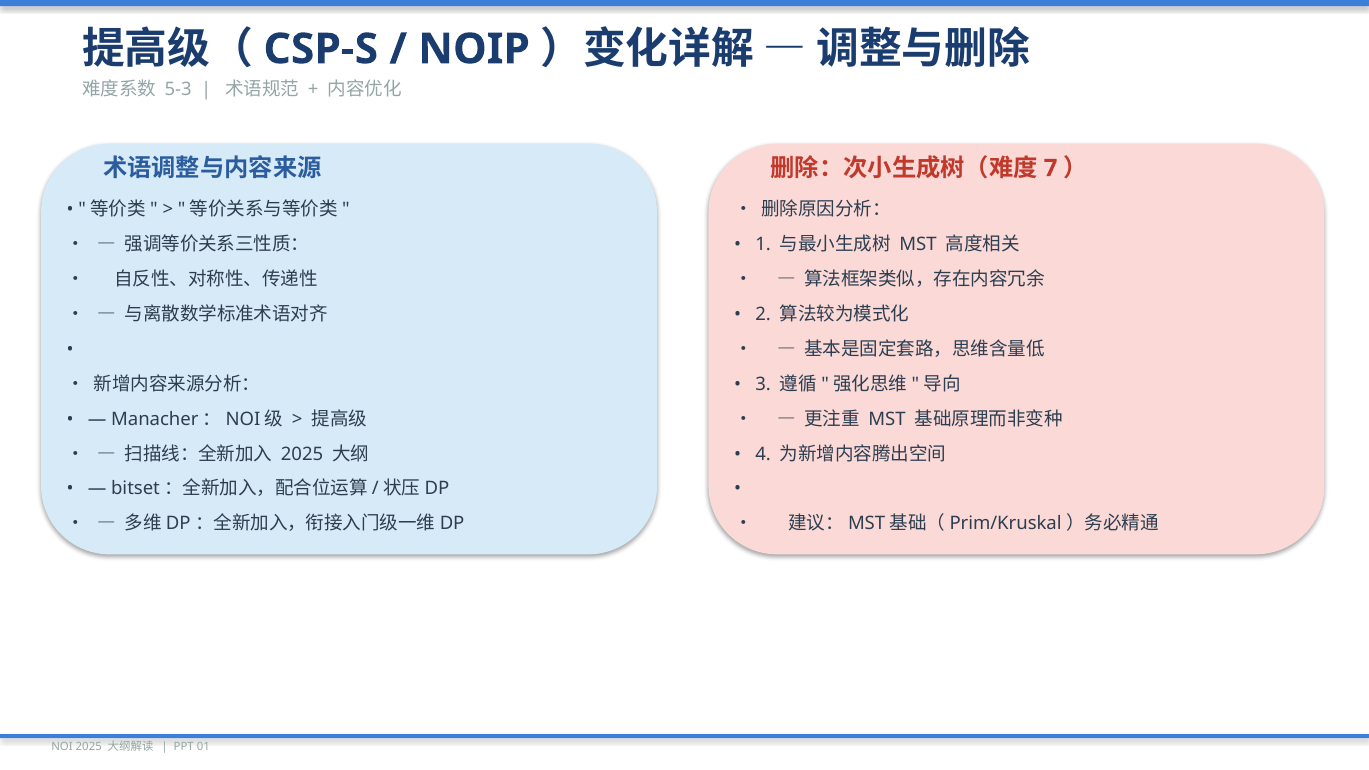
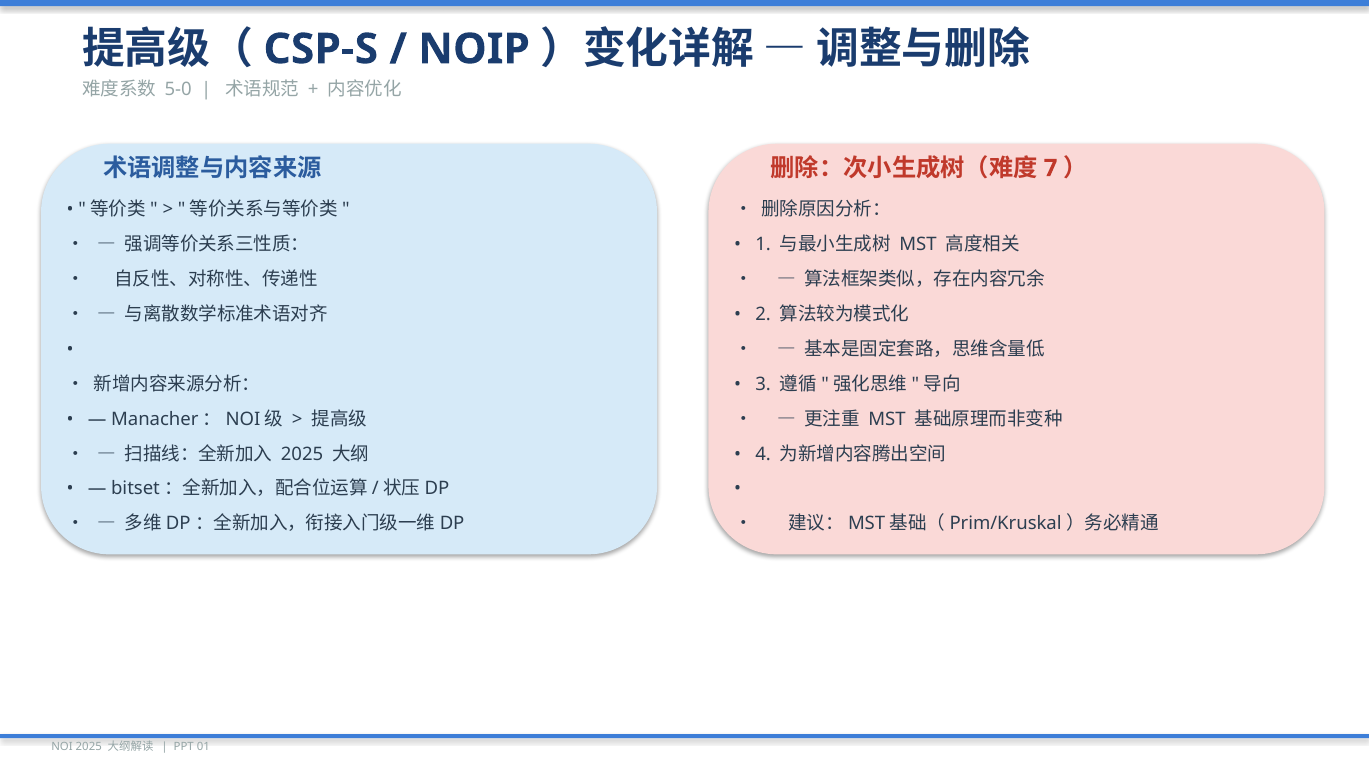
5-3: 5-3 -> 5-0 (178, 89)
